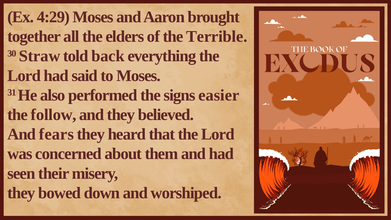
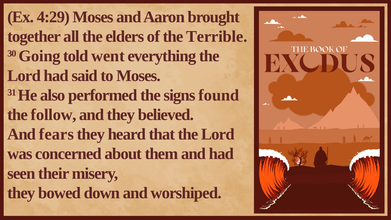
Straw: Straw -> Going (40, 56)
back: back -> went (108, 56)
easier: easier -> found (219, 95)
